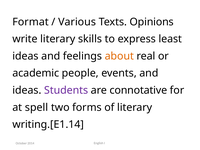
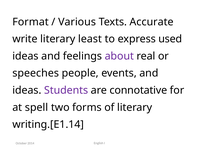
Opinions: Opinions -> Accurate (152, 22)
skills: skills -> least (90, 39)
least: least -> used (170, 39)
about colour: orange -> purple (119, 56)
academic: academic -> speeches (36, 73)
